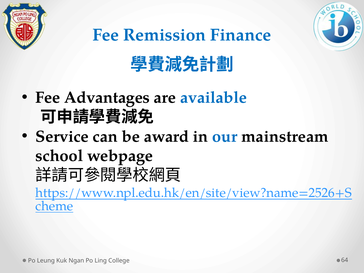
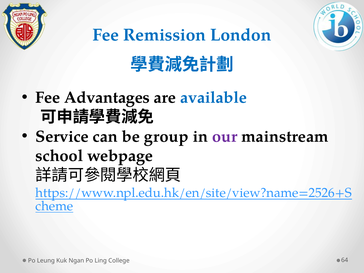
Finance: Finance -> London (241, 35)
award: award -> group (166, 136)
our colour: blue -> purple (225, 136)
